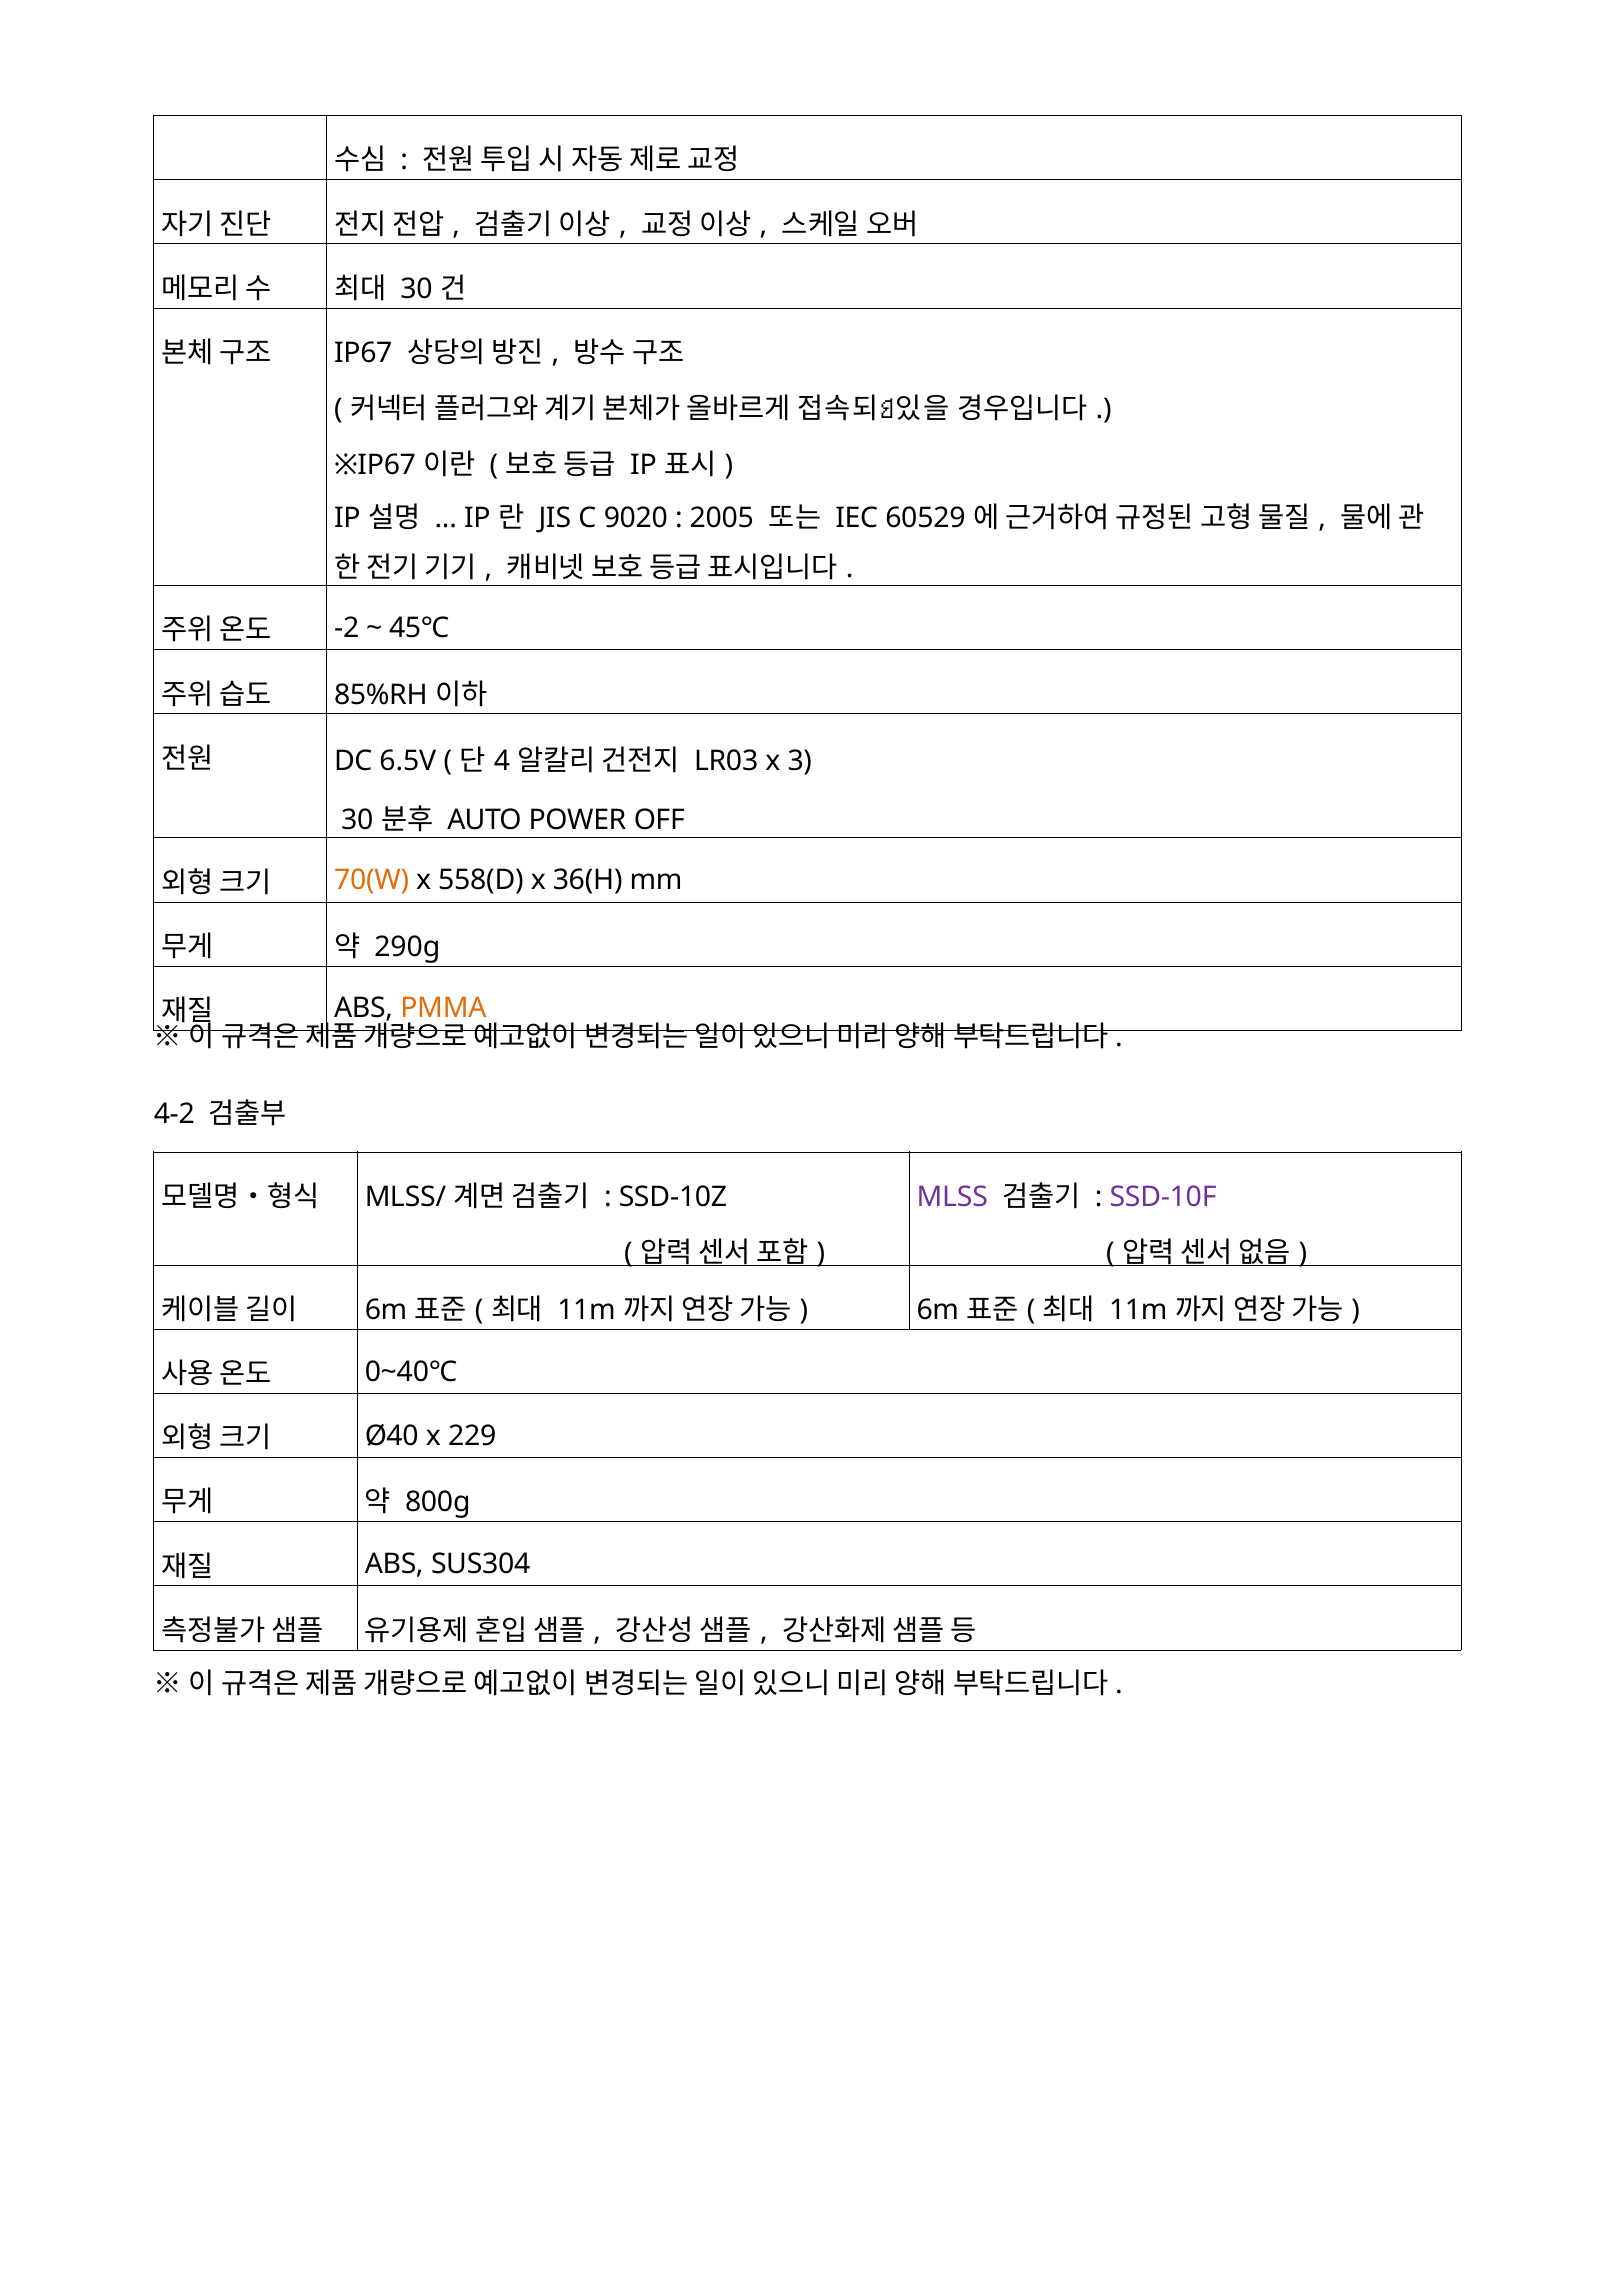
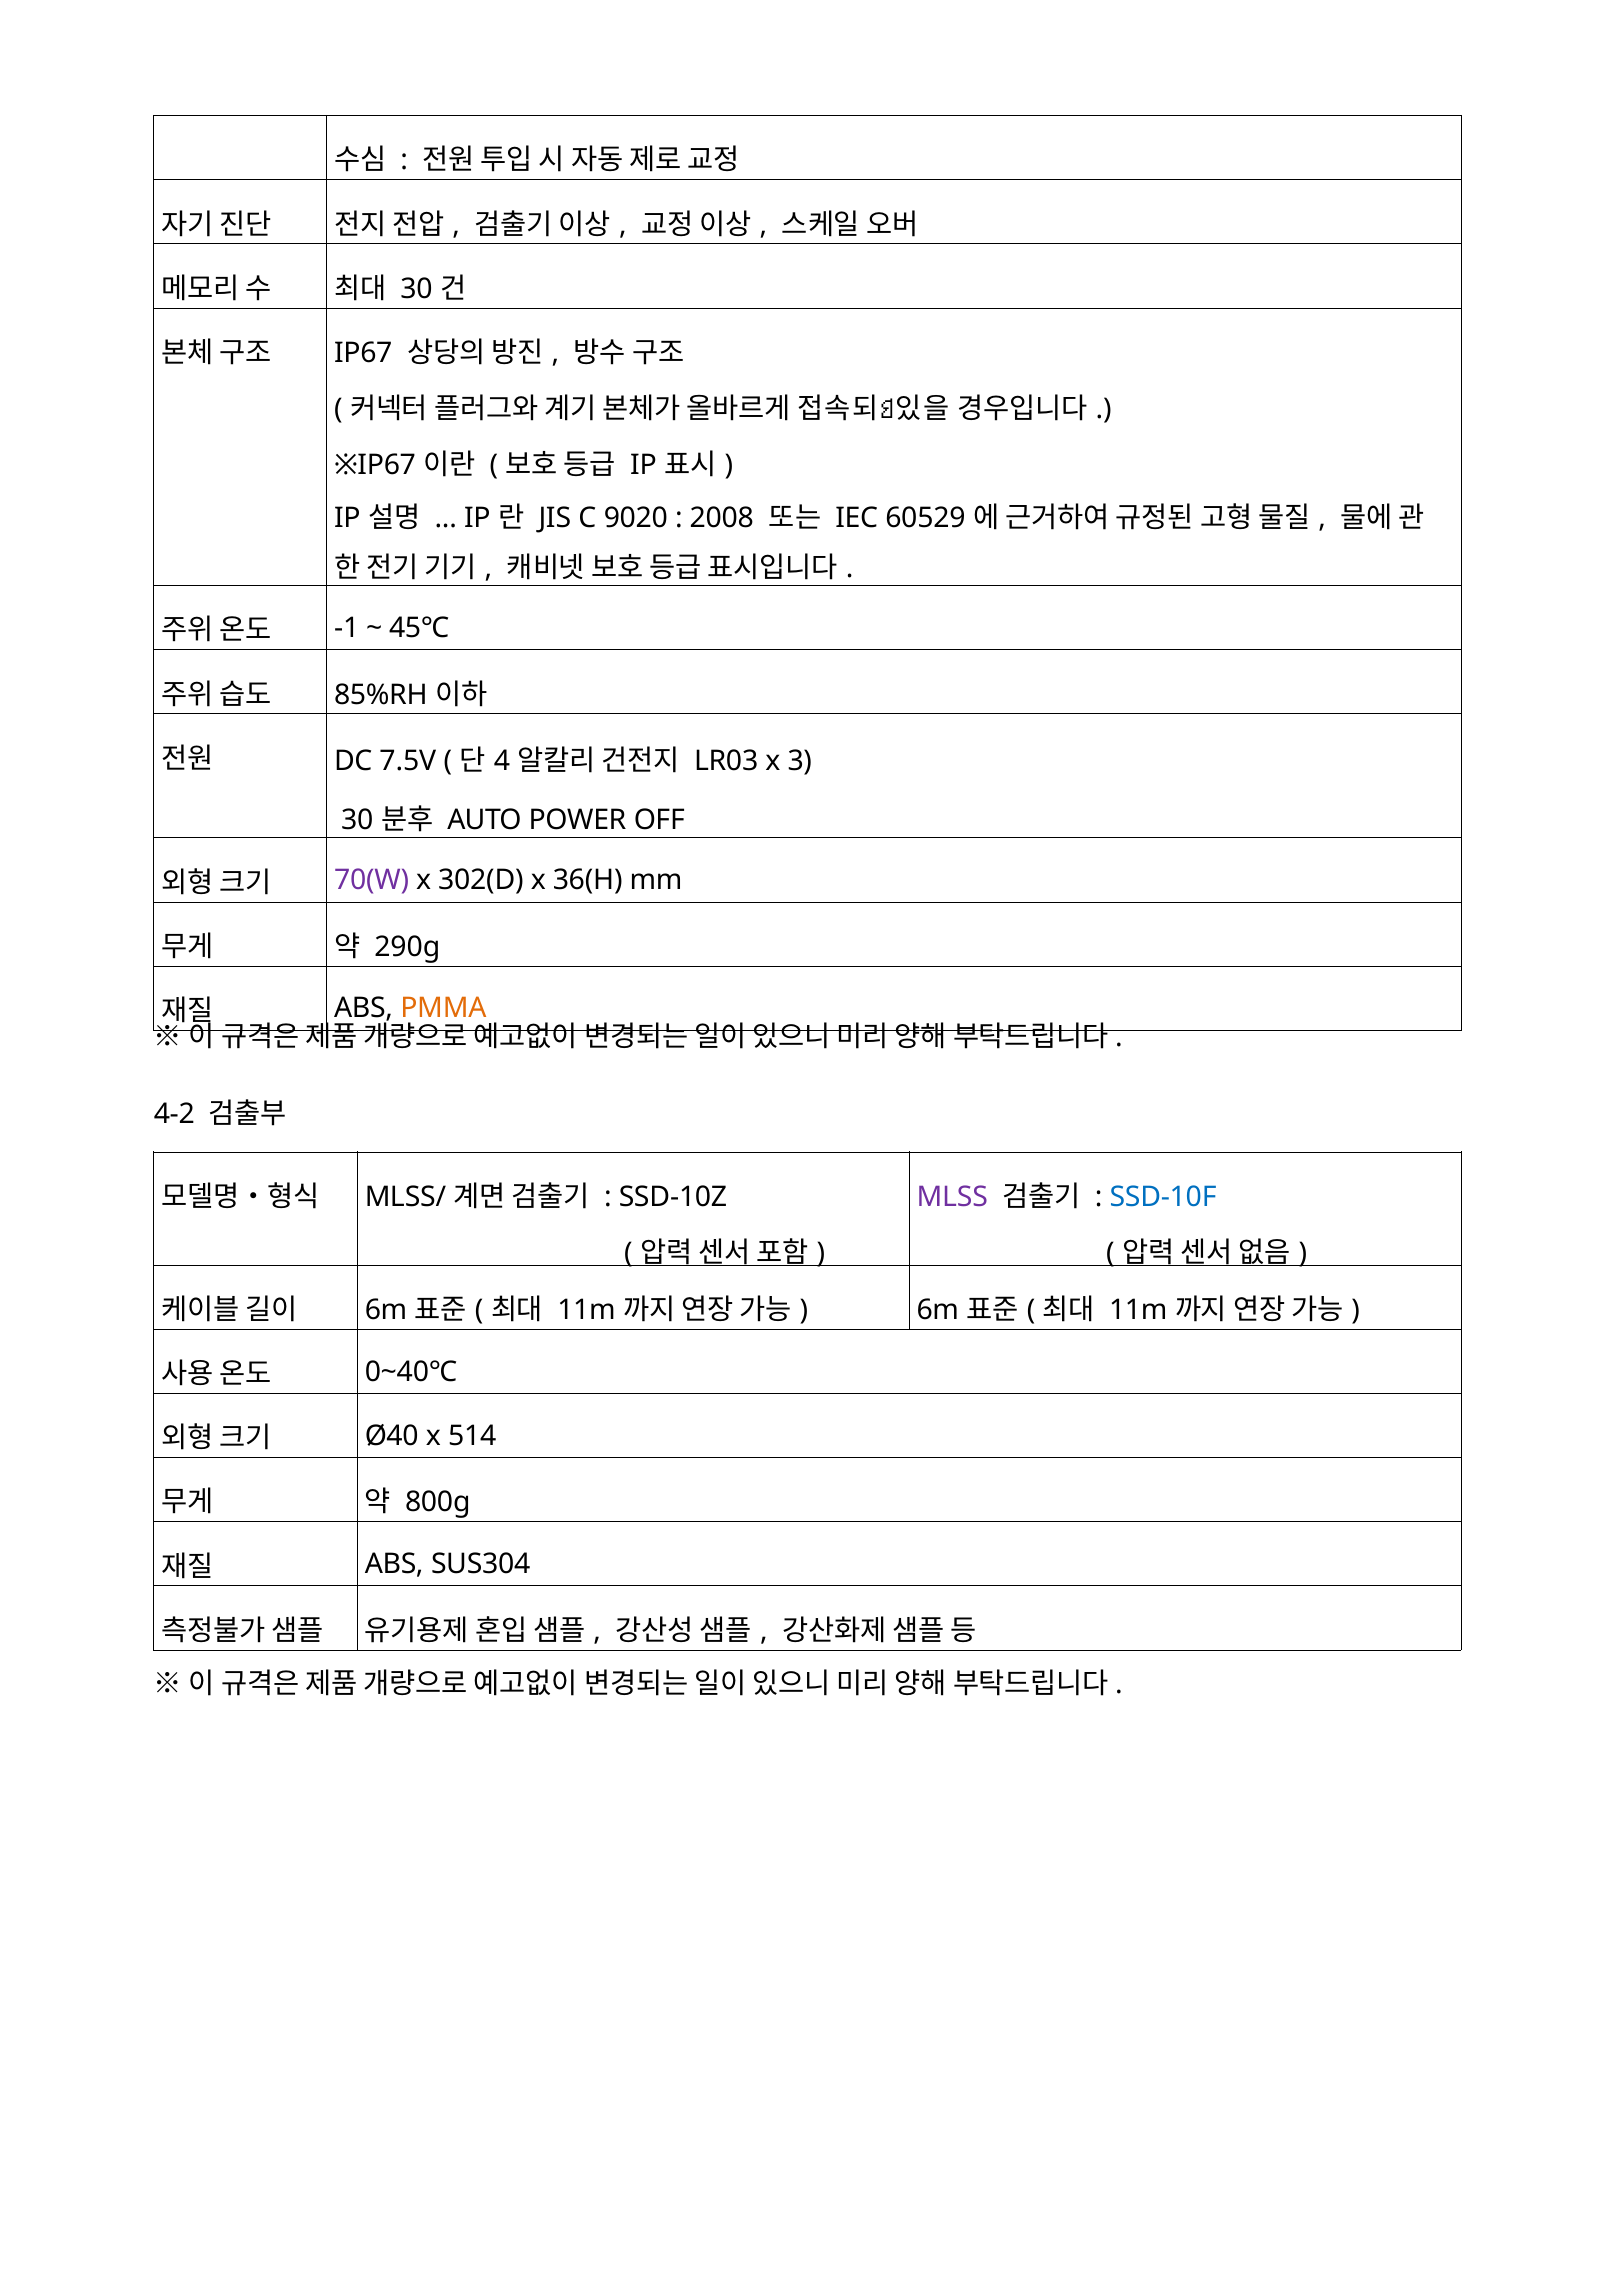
2005: 2005 -> 2008 (722, 518)
-2: -2 -> -1 (347, 628)
6.5V: 6.5V -> 7.5V (408, 761)
70(W colour: orange -> purple (372, 880)
558(D: 558(D -> 302(D (481, 880)
SSD-10F colour: purple -> blue (1163, 1196)
229: 229 -> 514 (472, 1436)
